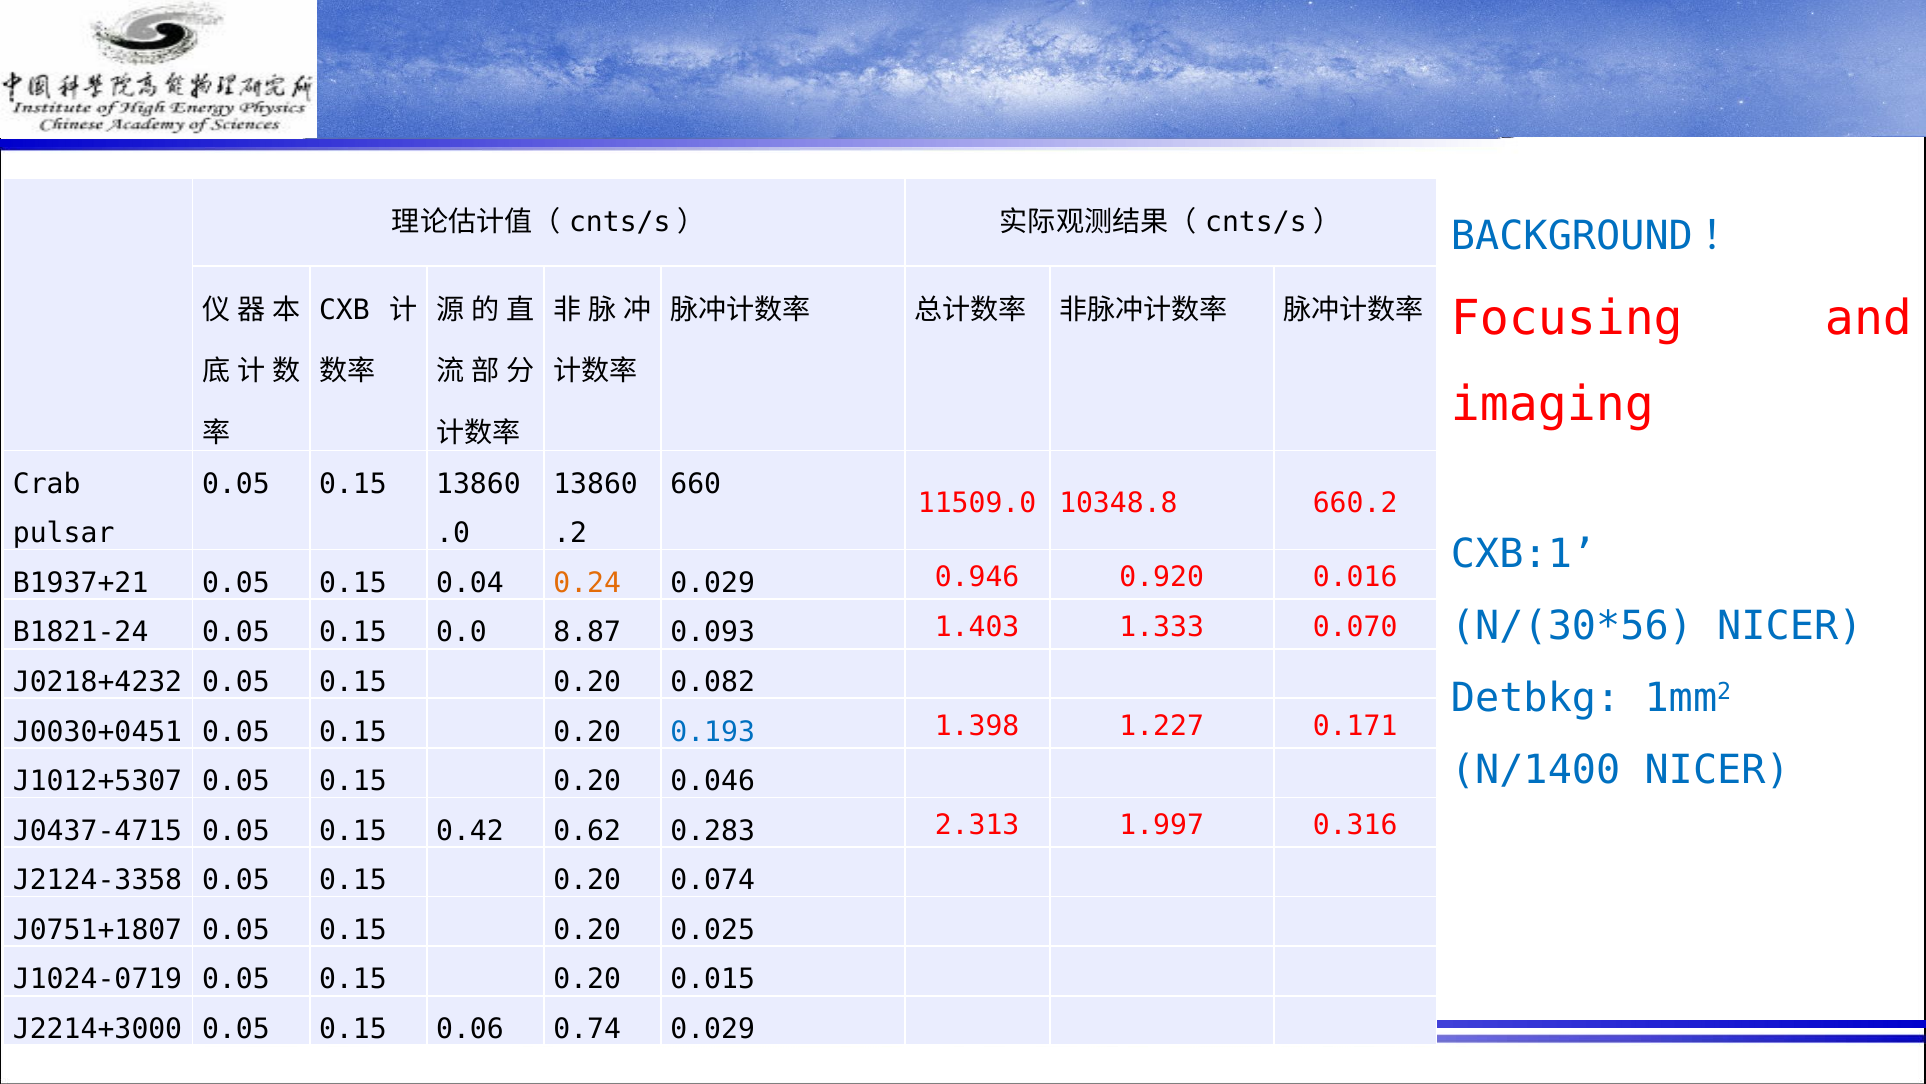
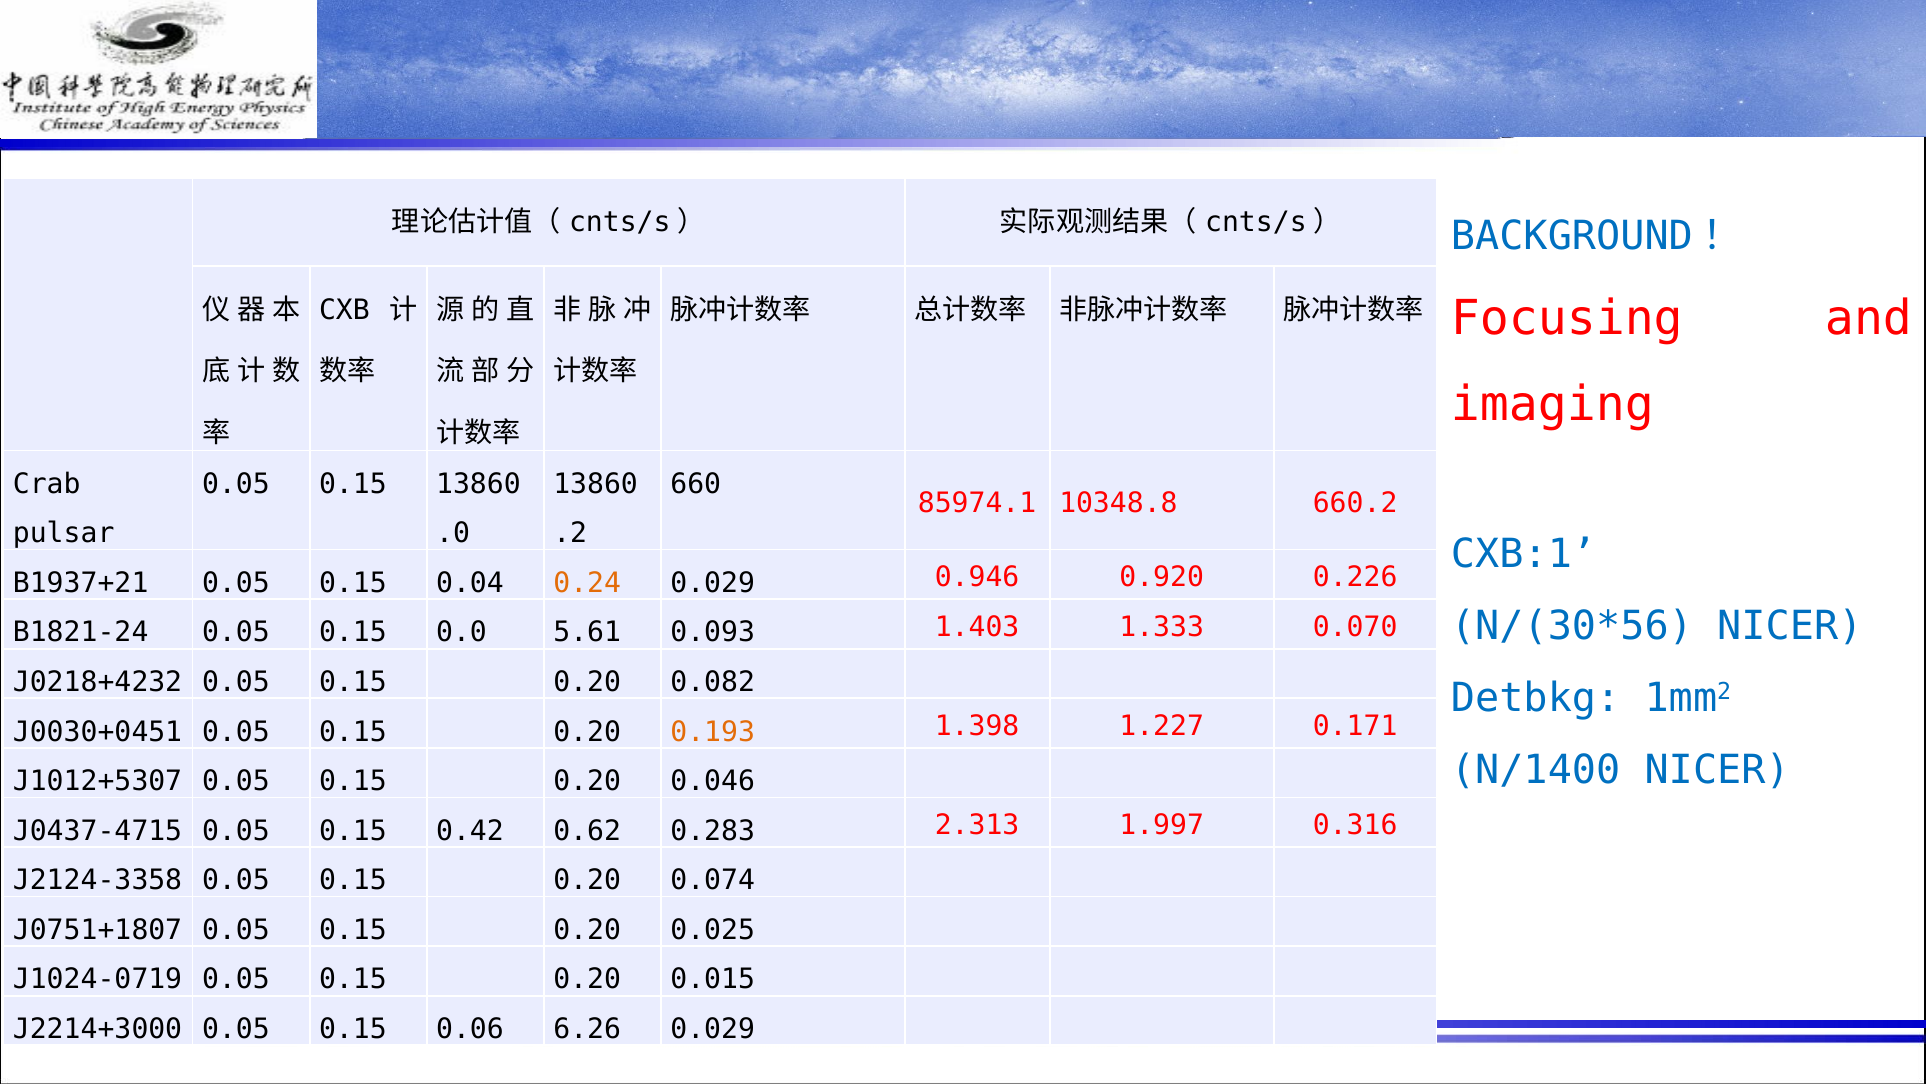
11509.0: 11509.0 -> 85974.1 (977, 503)
0.016: 0.016 -> 0.226 (1355, 577)
8.87: 8.87 -> 5.61 (587, 632)
0.193 colour: blue -> orange (713, 731)
0.74: 0.74 -> 6.26 (587, 1029)
